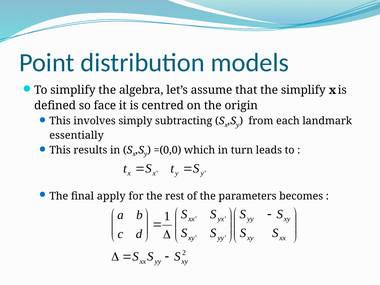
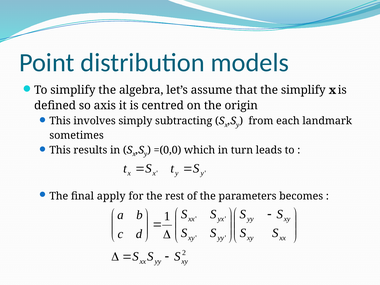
face: face -> axis (105, 106)
essentially: essentially -> sometimes (77, 135)
